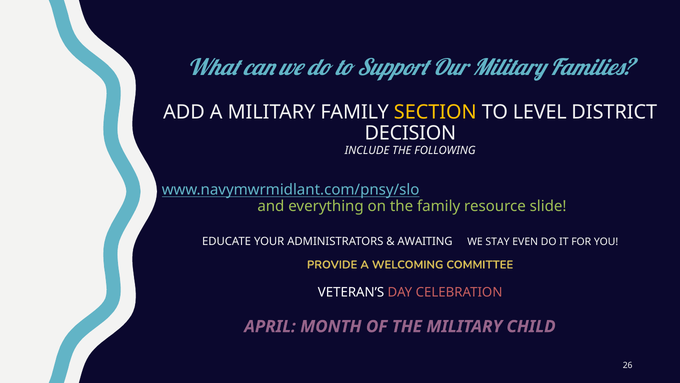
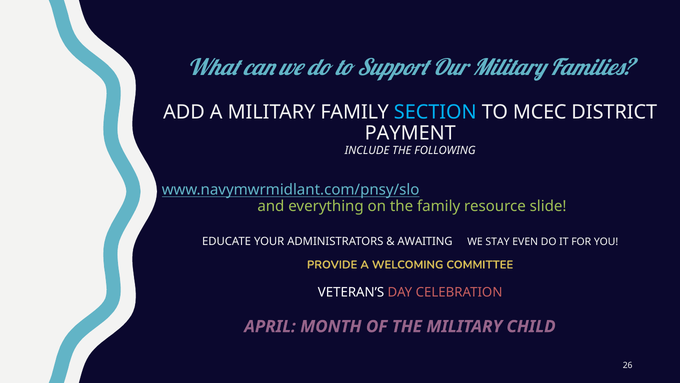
SECTION colour: yellow -> light blue (435, 112)
LEVEL: LEVEL -> MCEC (540, 112)
DECISION: DECISION -> PAYMENT (410, 133)
